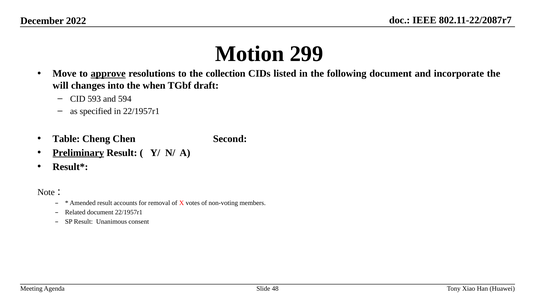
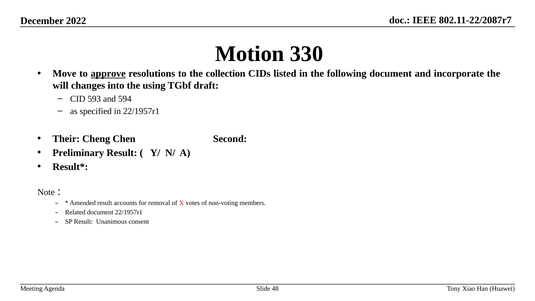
299: 299 -> 330 (307, 54)
when: when -> using (154, 86)
Table: Table -> Their (66, 139)
Preliminary underline: present -> none (78, 153)
